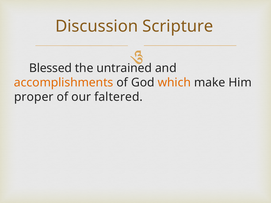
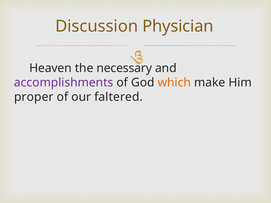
Scripture: Scripture -> Physician (178, 26)
Blessed: Blessed -> Heaven (51, 68)
untrained: untrained -> necessary (124, 68)
accomplishments colour: orange -> purple (64, 83)
